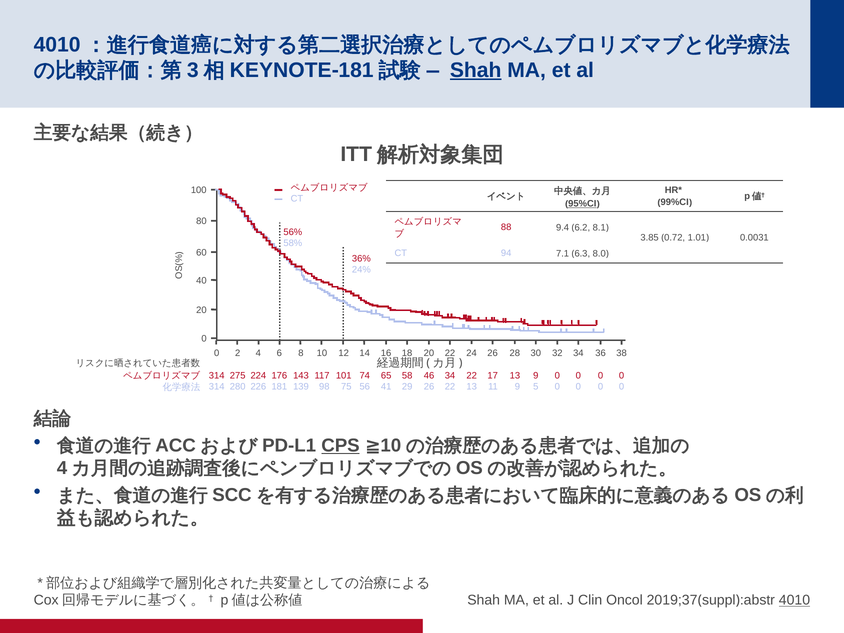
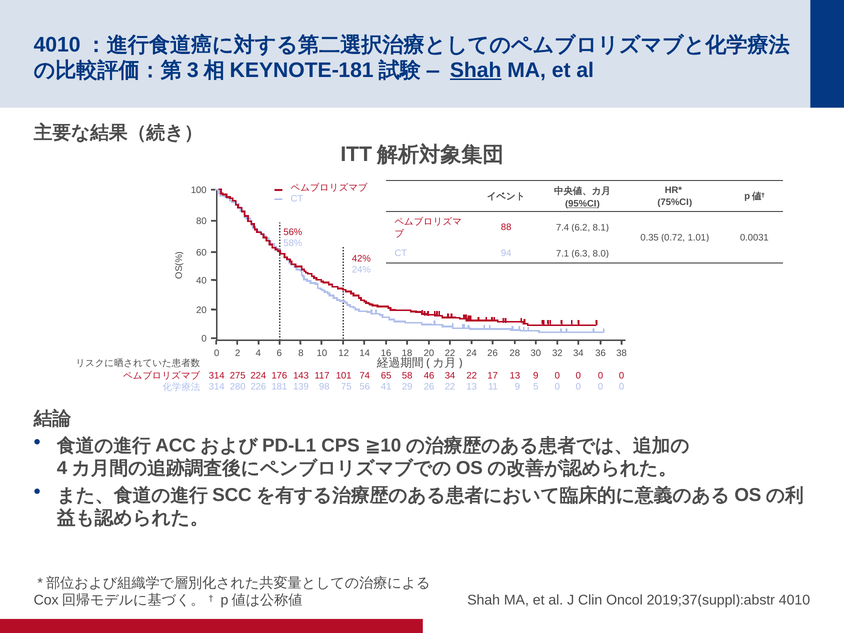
99%CI: 99%CI -> 75%CI (675, 202)
9.4: 9.4 -> 7.4 (563, 228)
3.85: 3.85 -> 0.35 (650, 238)
36%: 36% -> 42% (361, 259)
CPS underline: present -> none (341, 446)
4010 underline: present -> none (794, 600)
